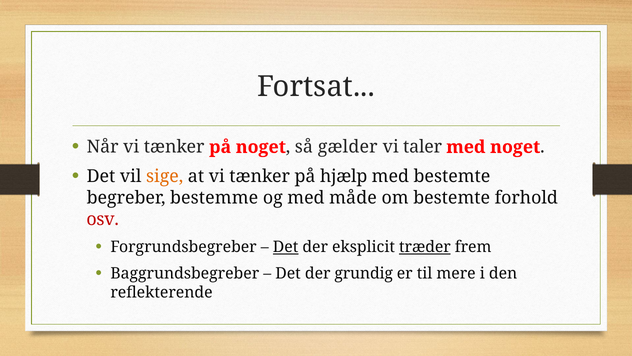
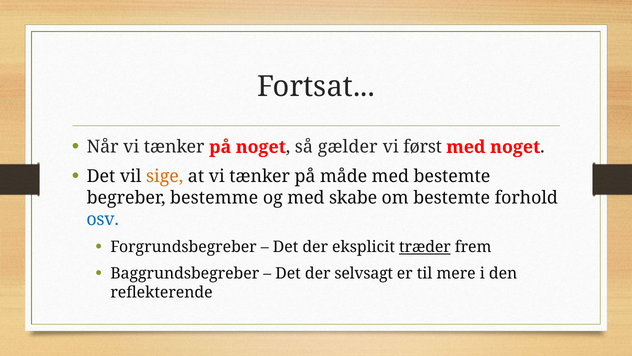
taler: taler -> først (423, 147)
hjælp: hjælp -> måde (344, 176)
måde: måde -> skabe (353, 198)
osv colour: red -> blue (103, 219)
Det underline: present -> none (286, 247)
grundig: grundig -> selvsagt (364, 273)
